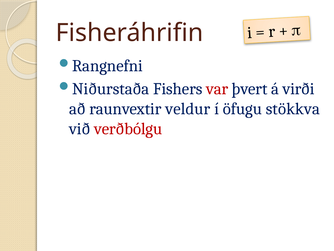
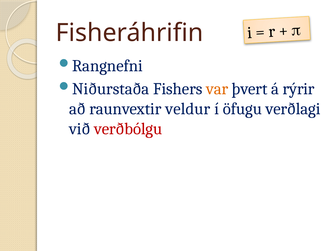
var colour: red -> orange (217, 89)
virði: virði -> rýrir (299, 89)
stökkva: stökkva -> verðlagi (293, 109)
